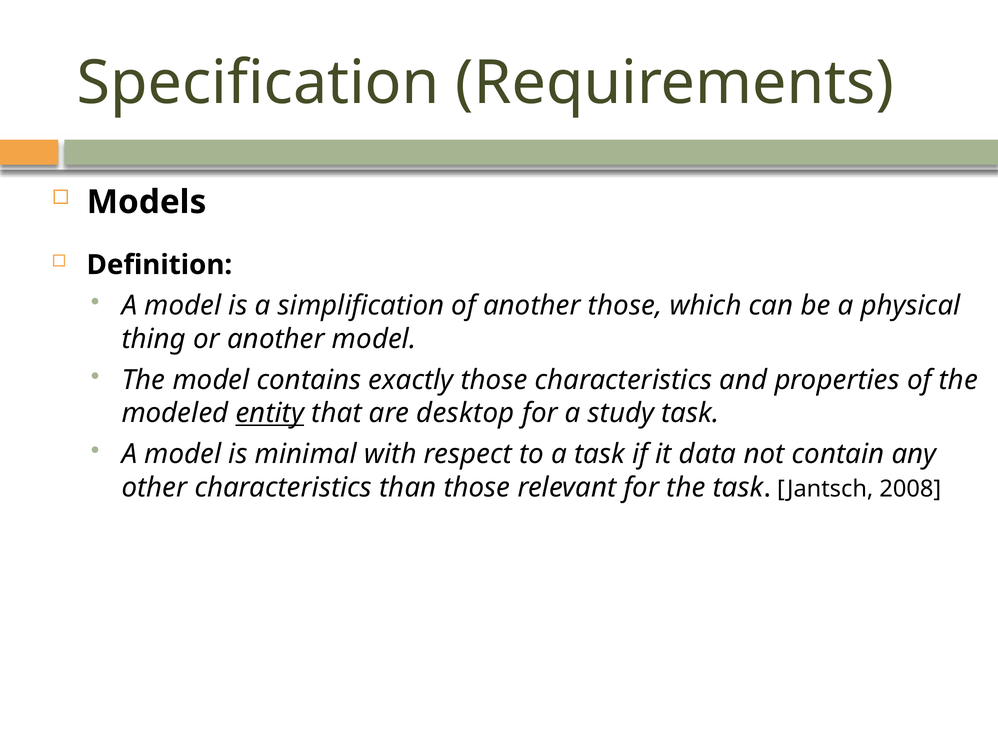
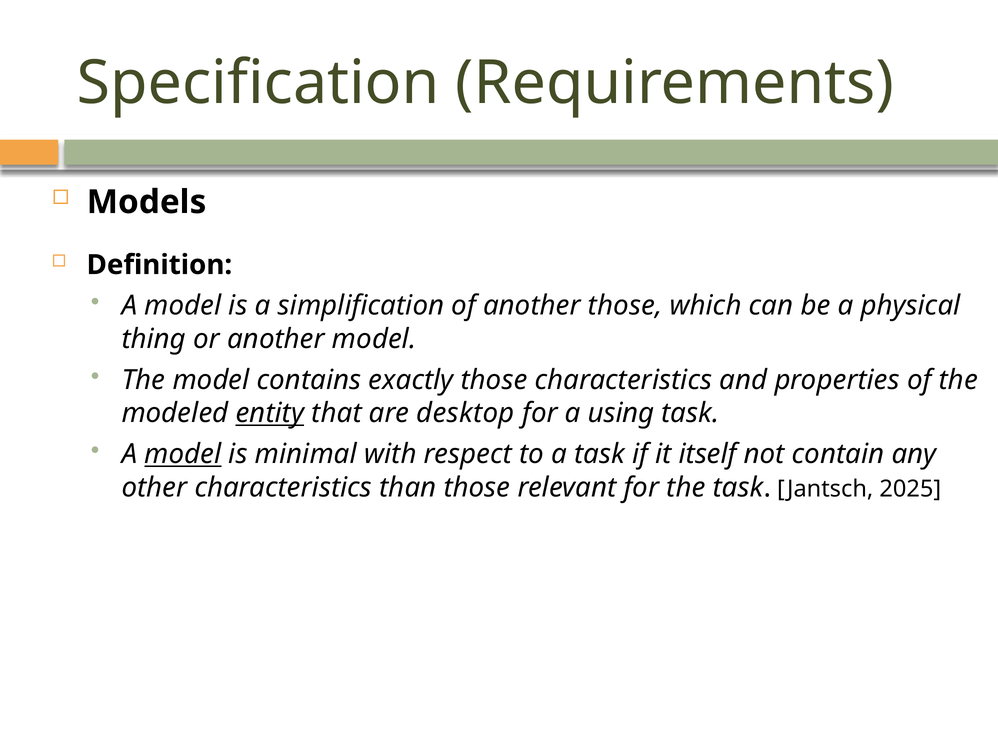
study: study -> using (621, 413)
model underline: none -> present (183, 454)
data: data -> itself (708, 454)
2008: 2008 -> 2025 (910, 489)
